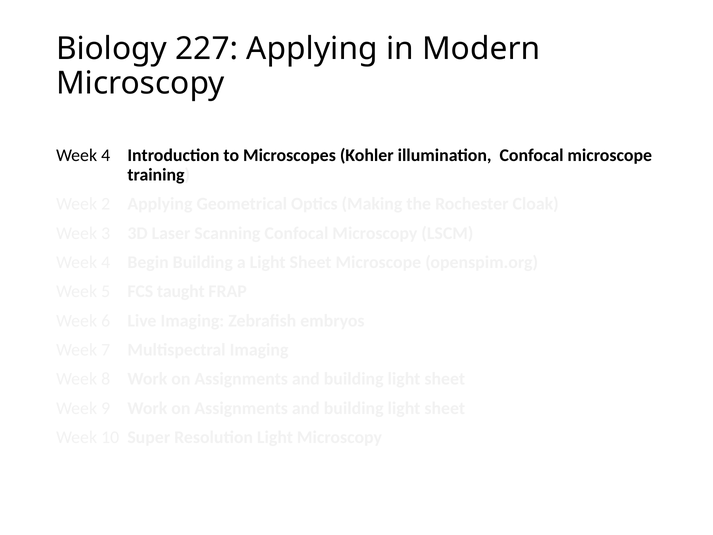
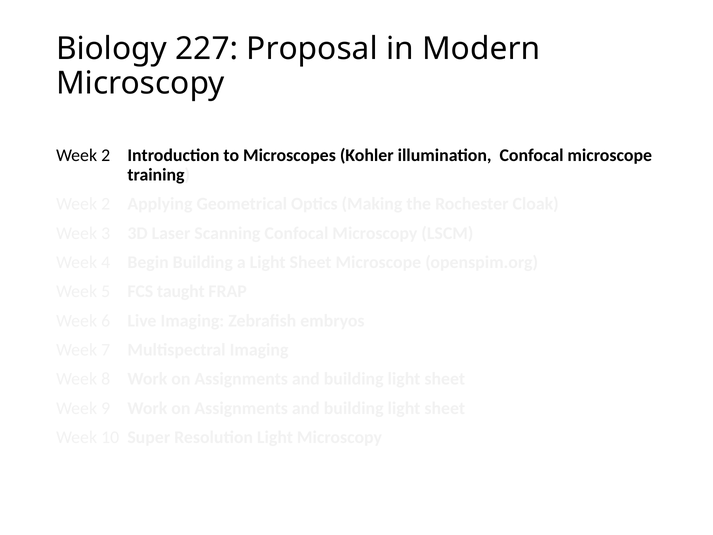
227 Applying: Applying -> Proposal (312, 49)
4: 4 -> 2 (106, 155)
